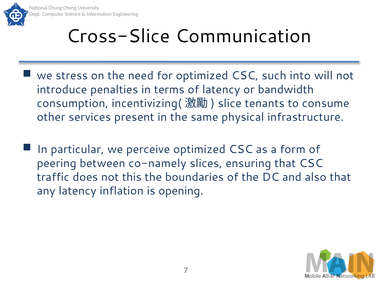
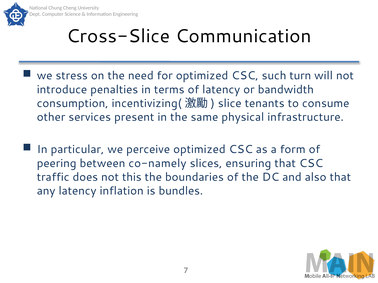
into: into -> turn (300, 76)
opening: opening -> bundles (181, 191)
